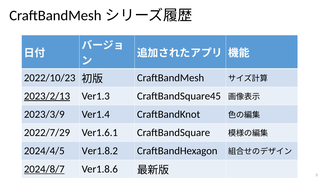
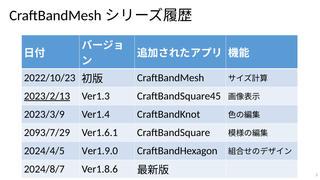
2022/7/29: 2022/7/29 -> 2093/7/29 (47, 133)
Ver1.8.2: Ver1.8.2 -> Ver1.9.0 (100, 151)
2024/8/7 underline: present -> none (44, 169)
